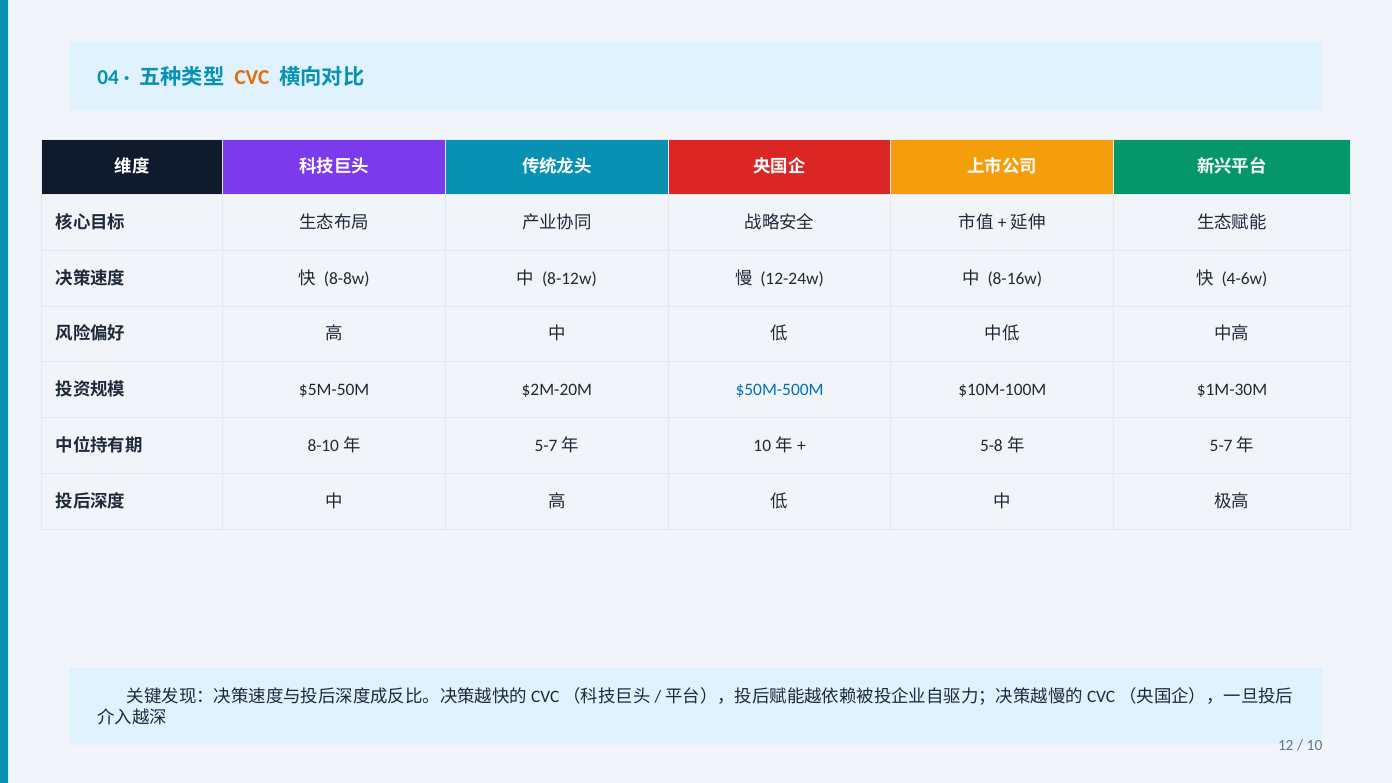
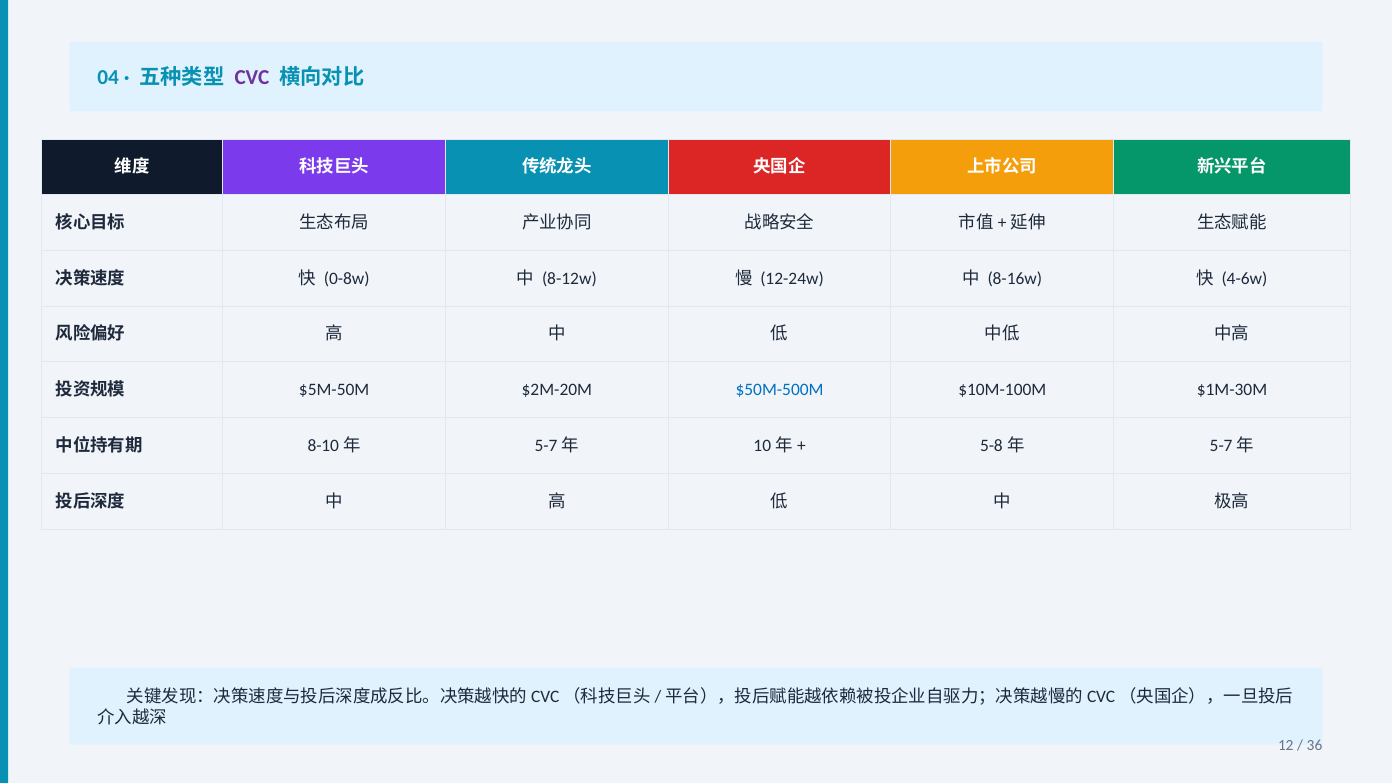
CVC colour: orange -> purple (252, 78)
8-8w: 8-8w -> 0-8w (347, 279)
10: 10 -> 36 (1315, 746)
